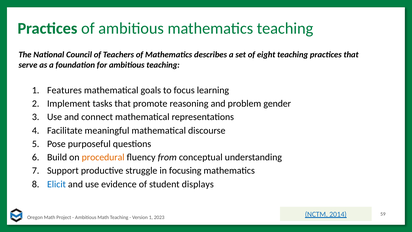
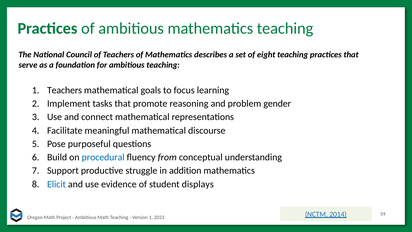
Features: Features -> Teachers (65, 90)
procedural colour: orange -> blue (103, 157)
focusing: focusing -> addition (185, 171)
